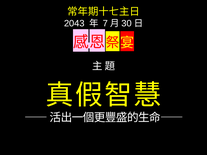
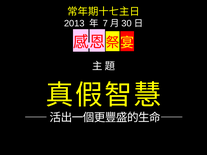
2043: 2043 -> 2013 (74, 23)
